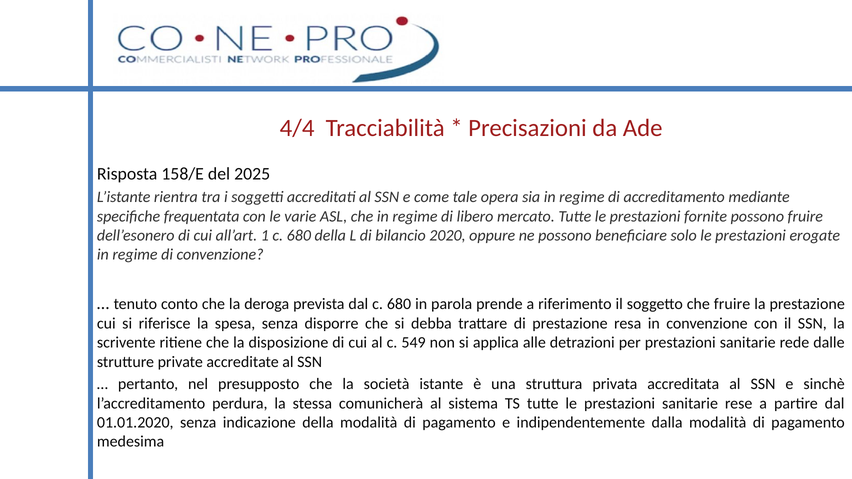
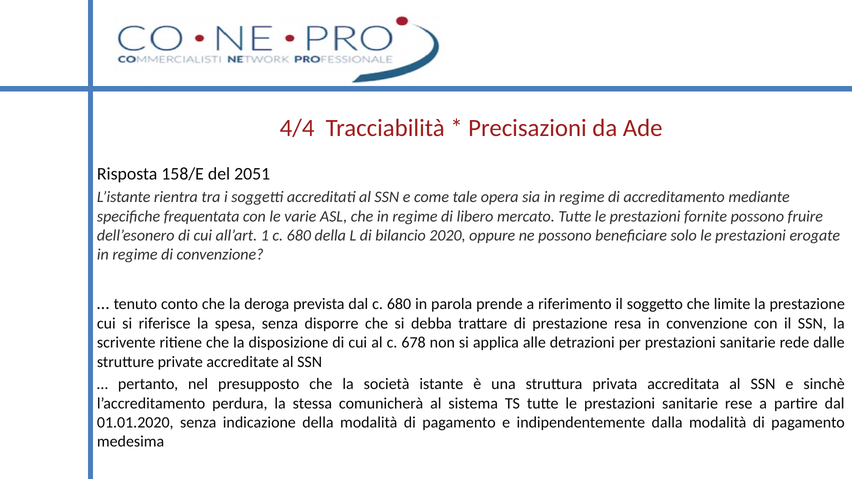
2025: 2025 -> 2051 (252, 174)
che fruire: fruire -> limite (732, 304)
549: 549 -> 678 (414, 343)
